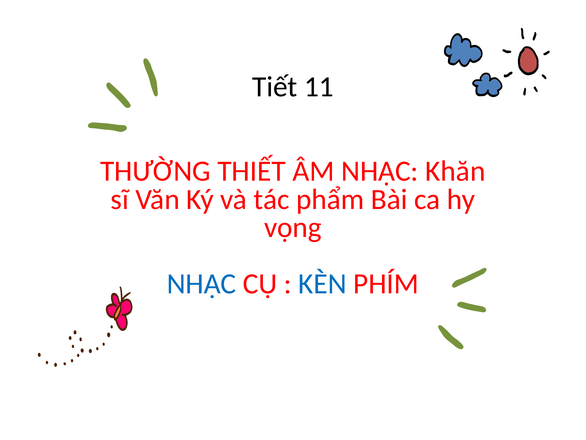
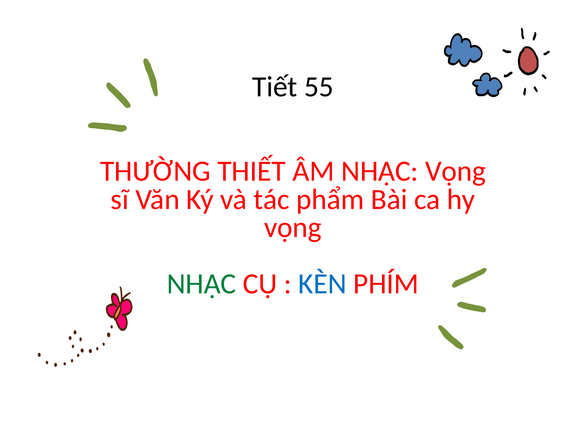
11: 11 -> 55 (319, 87)
NHẠC Khăn: Khăn -> Vọng (455, 171)
NHẠC colour: blue -> green (201, 283)
